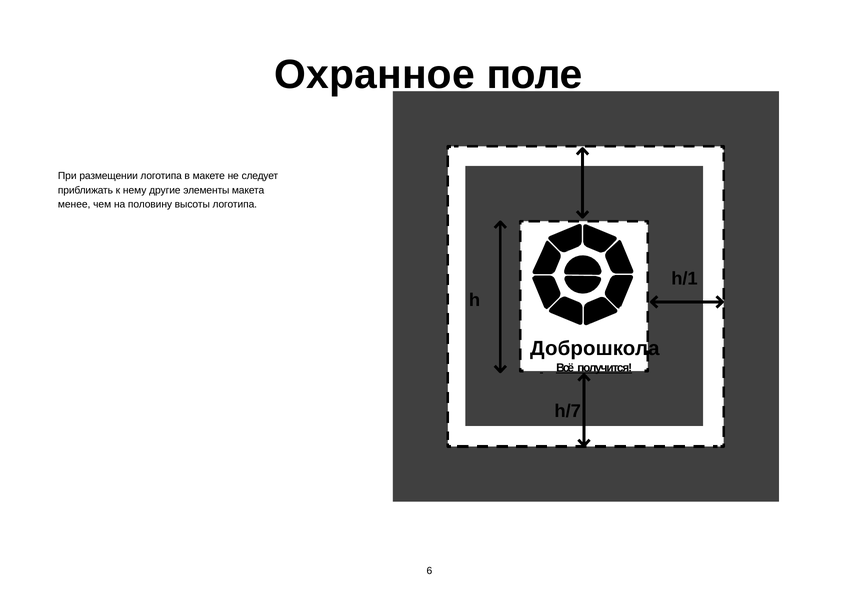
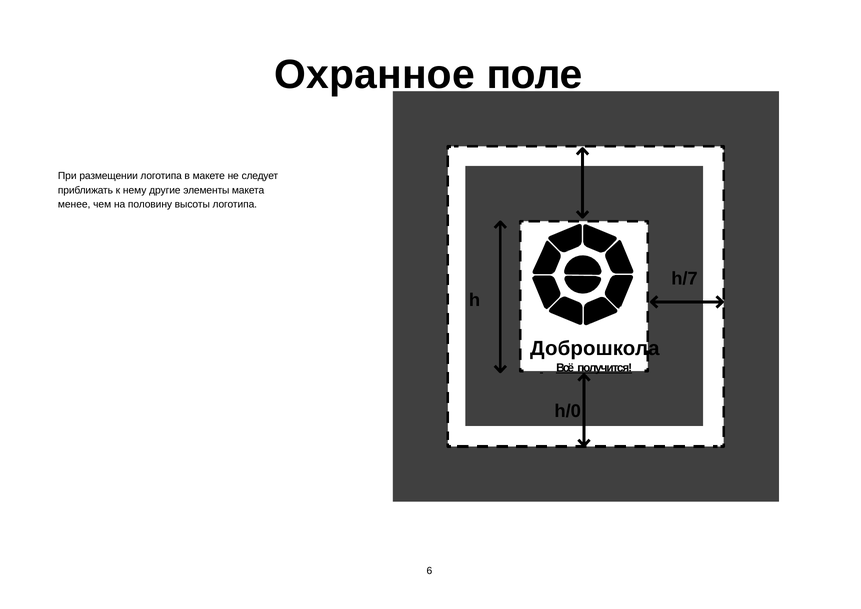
h/1: h/1 -> h/7 (684, 279)
h/7: h/7 -> h/0 (568, 411)
